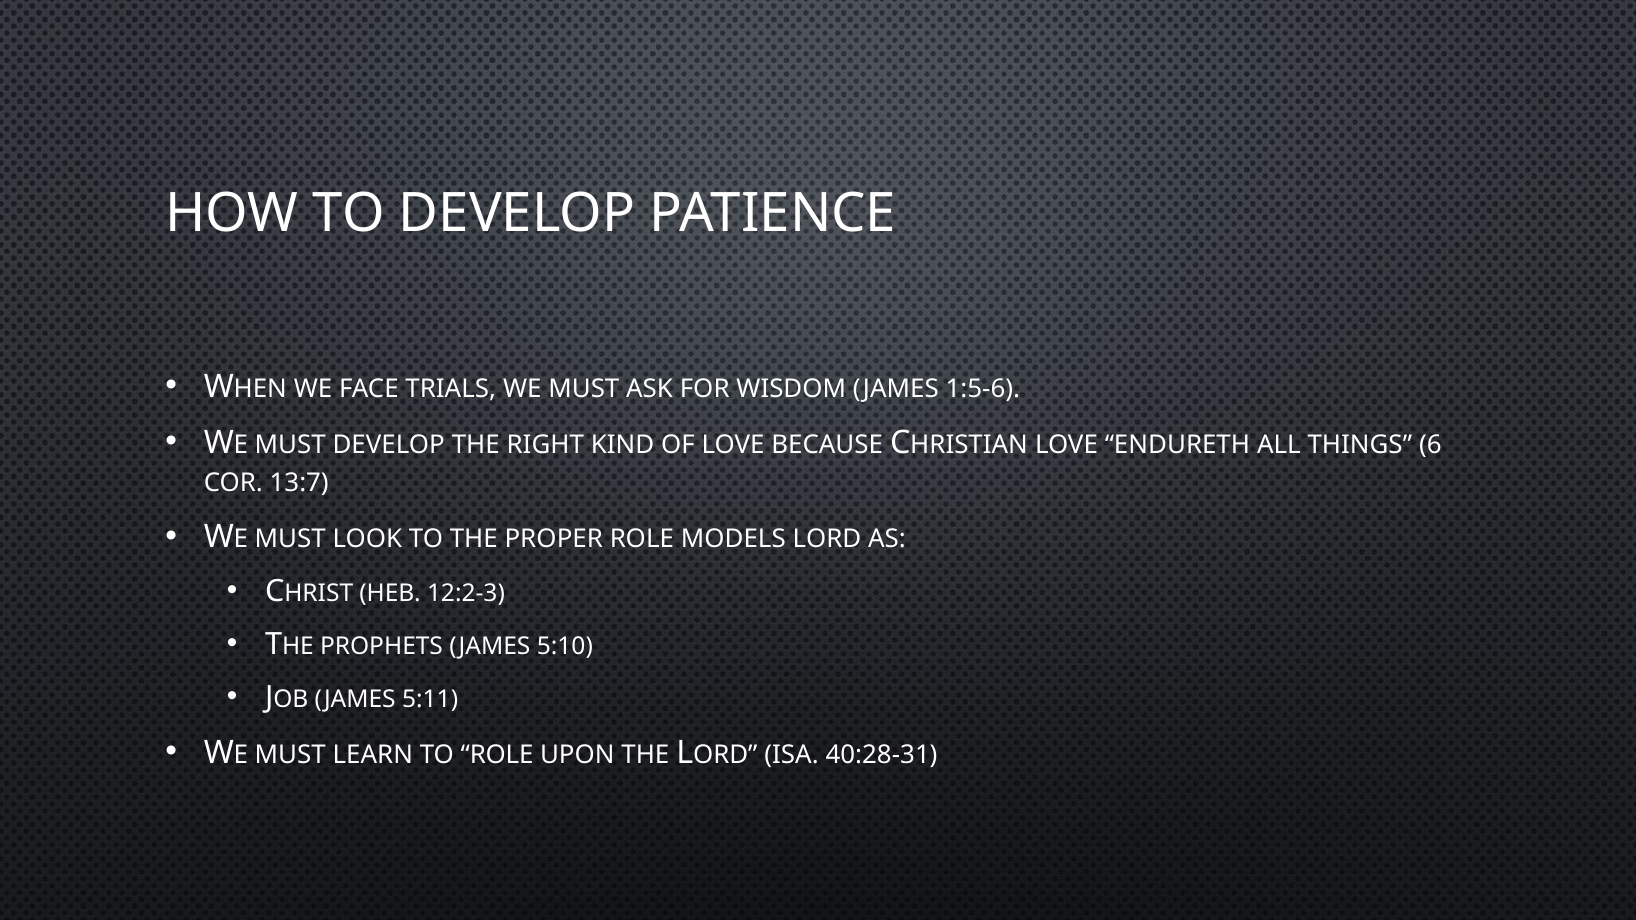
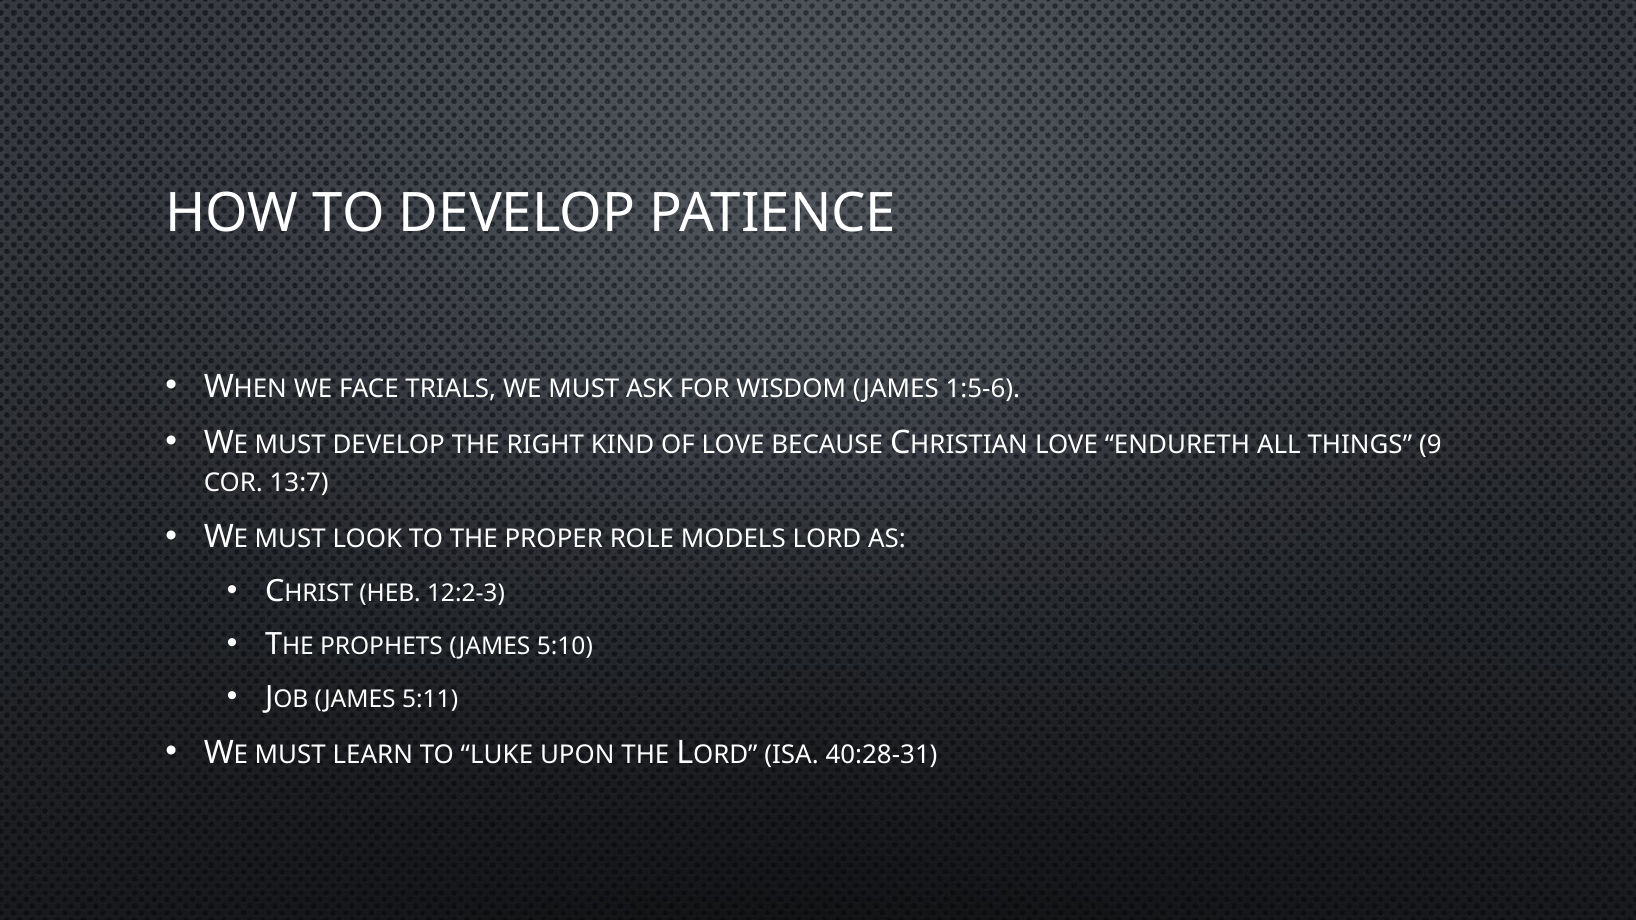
6: 6 -> 9 (1430, 445)
TO ROLE: ROLE -> LUKE (497, 755)
